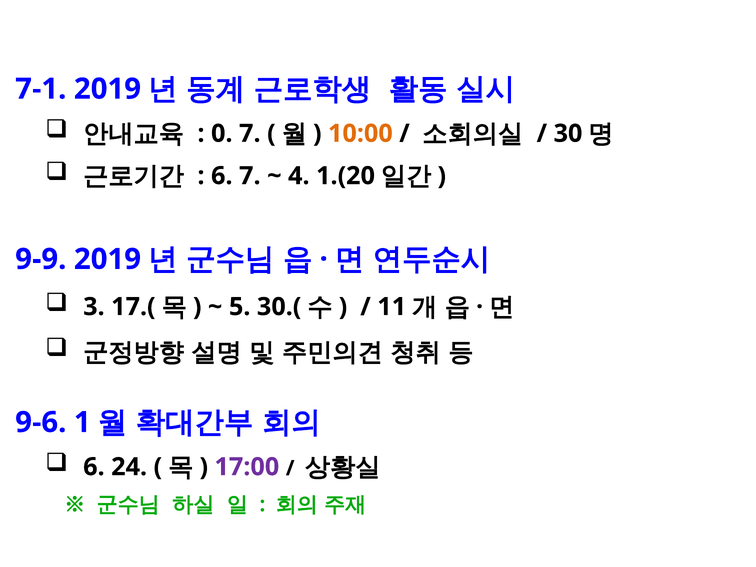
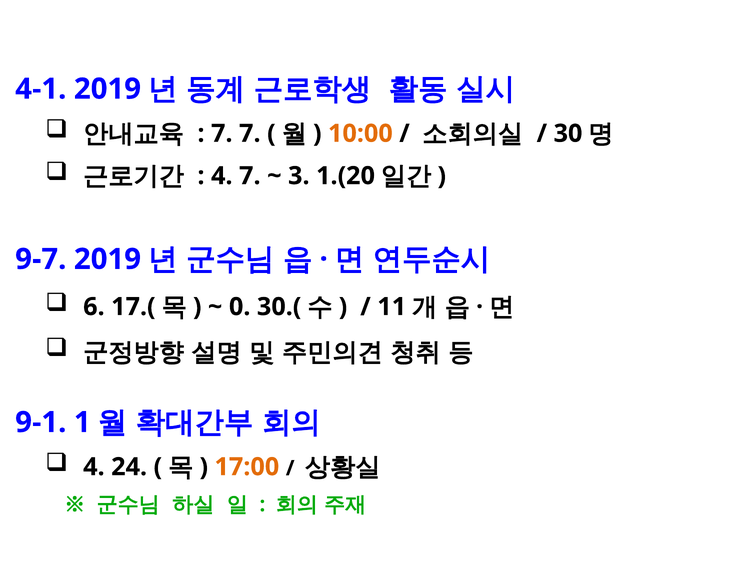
7-1: 7-1 -> 4-1 (41, 89)
0: 0 -> 7 (222, 134)
6: 6 -> 4 (222, 176)
4: 4 -> 3 (299, 176)
9-9: 9-9 -> 9-7 (41, 259)
3: 3 -> 6 (94, 307)
5: 5 -> 0 (240, 307)
9-6: 9-6 -> 9-1 (41, 422)
6: 6 -> 4 (94, 467)
17:00 colour: purple -> orange (247, 467)
